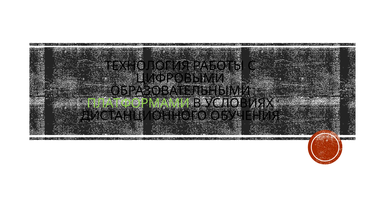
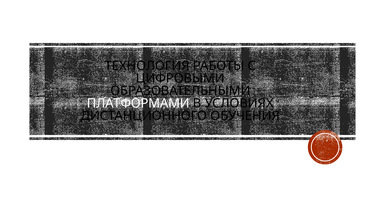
ПЛАТФОРМАМИ colour: light green -> white (138, 103)
